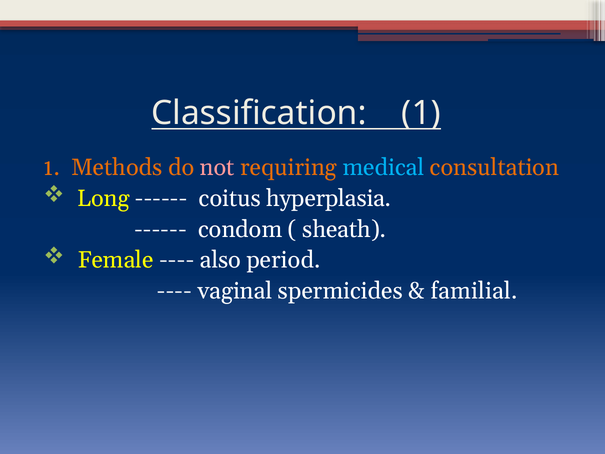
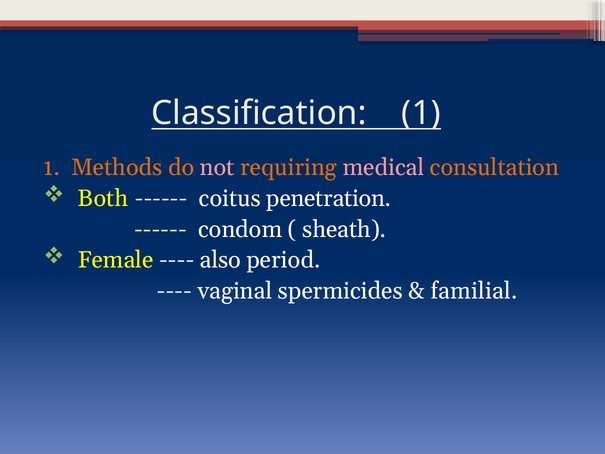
medical colour: light blue -> pink (383, 168)
Long: Long -> Both (103, 198)
hyperplasia: hyperplasia -> penetration (329, 198)
